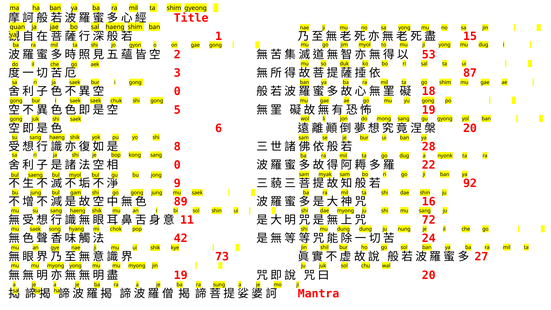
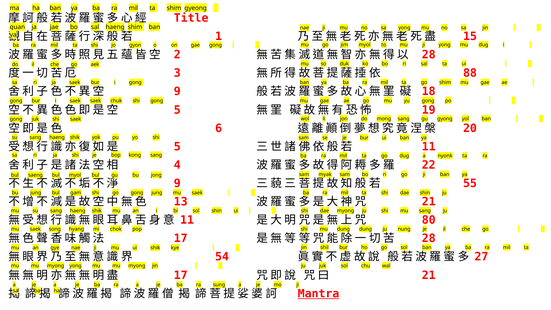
53: 53 -> 28 (429, 55)
87: 87 -> 88 (470, 73)
0: 0 -> 9 (177, 91)
8: 8 -> 5 (177, 147)
28: 28 -> 11 (429, 147)
0: 0 -> 4 (177, 165)
92: 92 -> 55 (470, 183)
89: 89 -> 13 (181, 202)
16: 16 -> 21 (429, 202)
72: 72 -> 80 (429, 220)
42: 42 -> 17 (181, 238)
24: 24 -> 28 (429, 238)
73: 73 -> 54 (222, 257)
19: 19 -> 17 (181, 275)
20: 20 -> 21 (429, 275)
Mantra underline: none -> present (319, 294)
